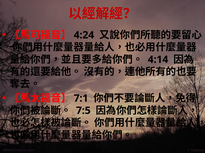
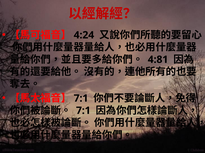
4:14: 4:14 -> 4:81 (158, 60)
7:5: 7:5 -> 7:1 (83, 111)
